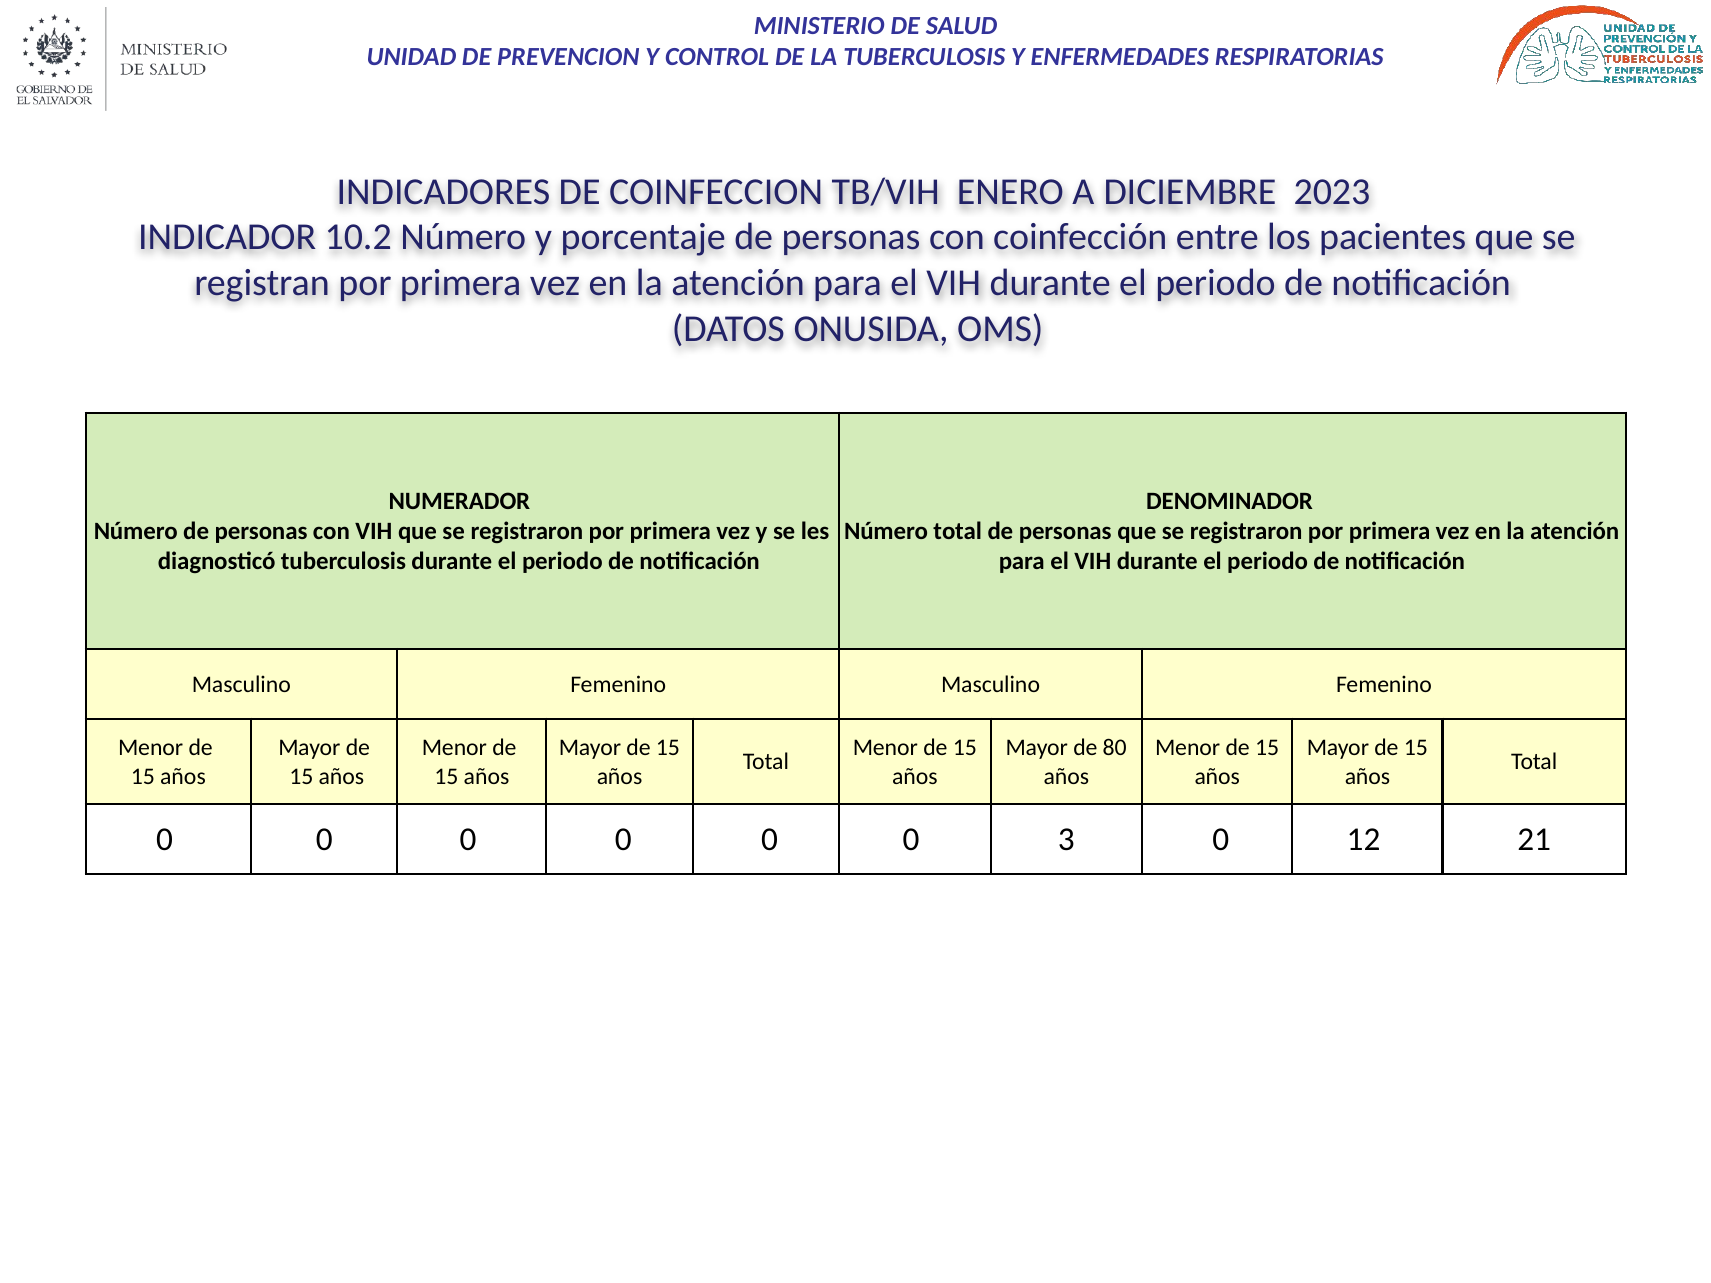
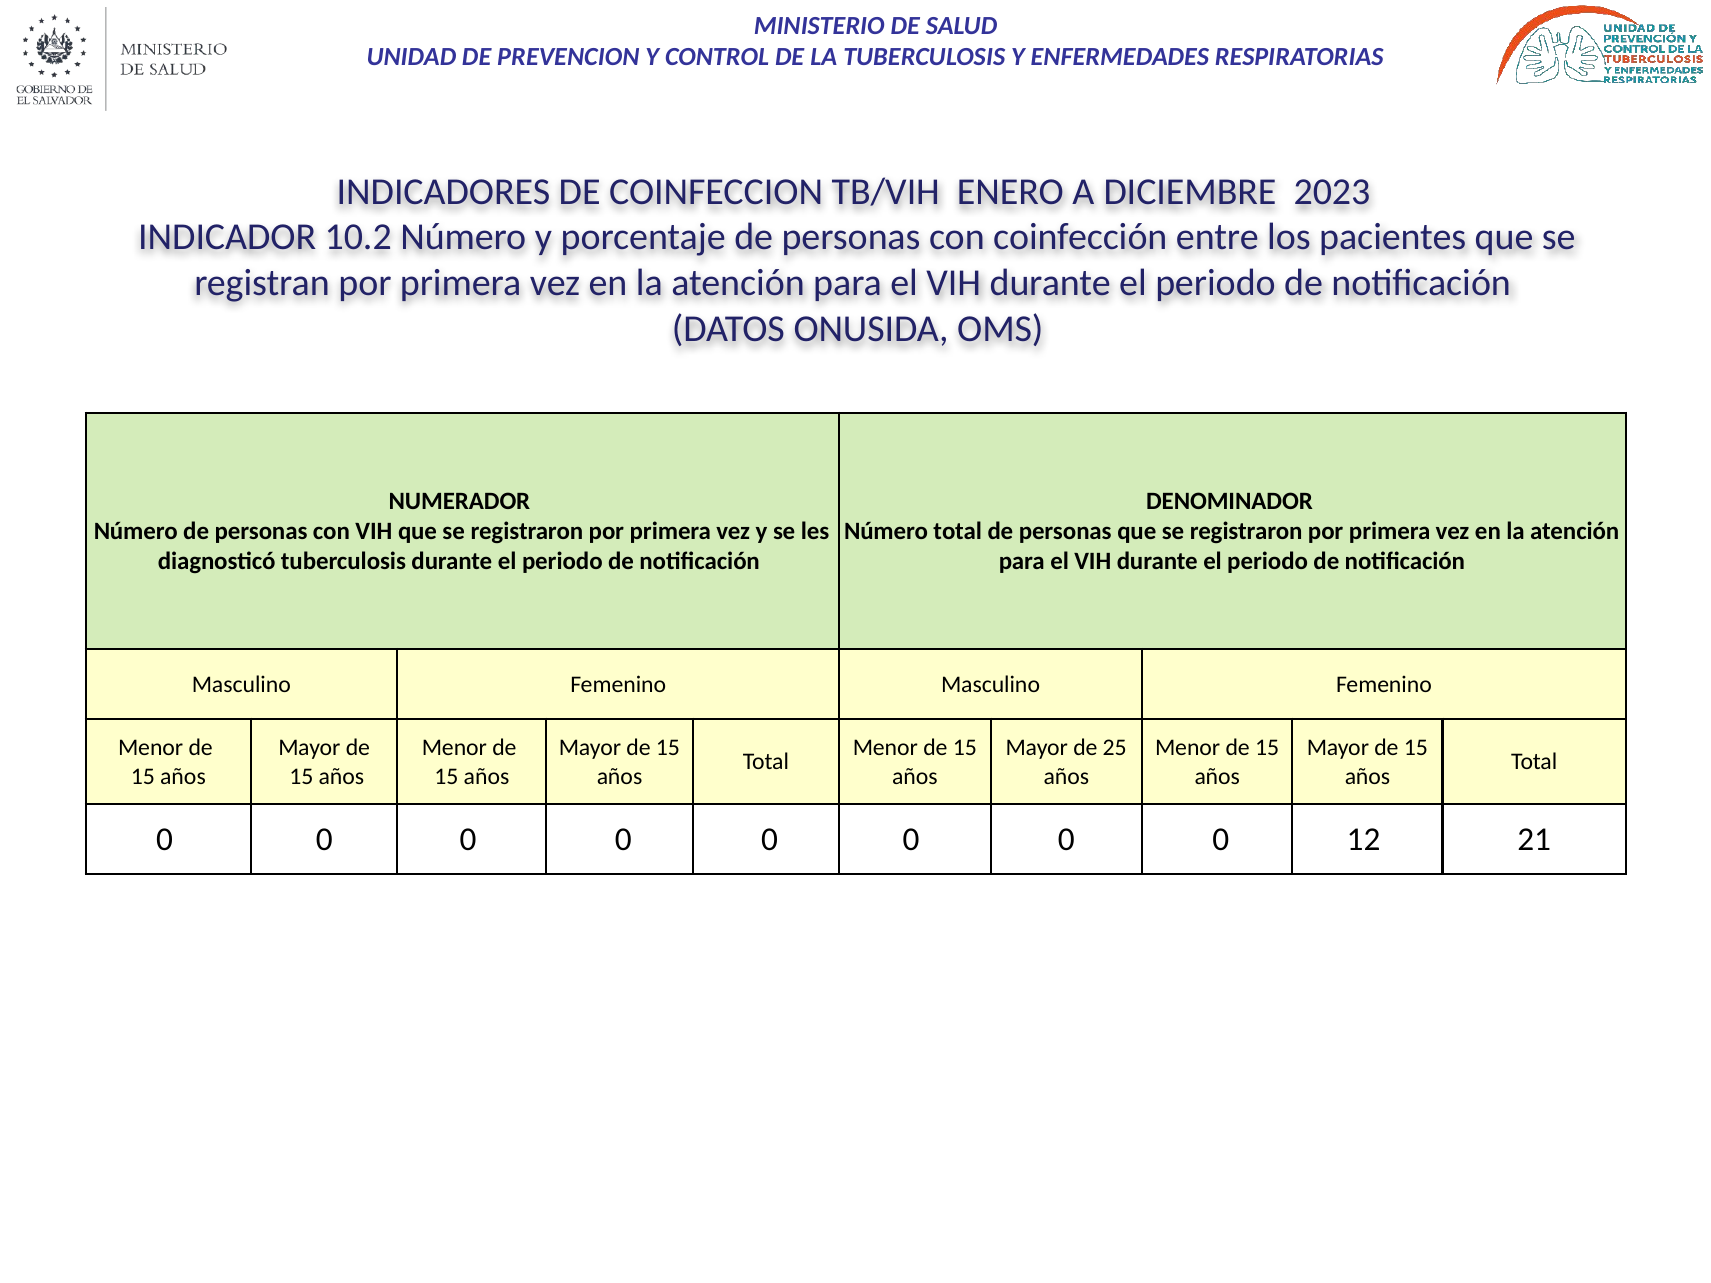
80: 80 -> 25 (1115, 748)
3: 3 -> 0 (1066, 840)
